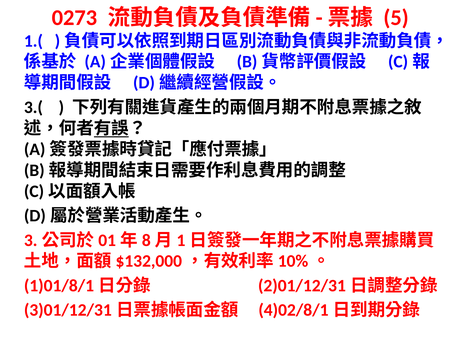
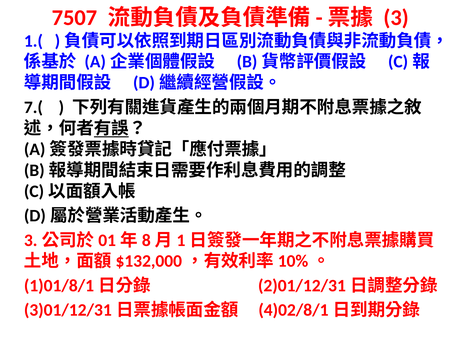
0273: 0273 -> 7507 (75, 18)
5: 5 -> 3 (396, 18)
3.(: 3.( -> 7.( (33, 108)
